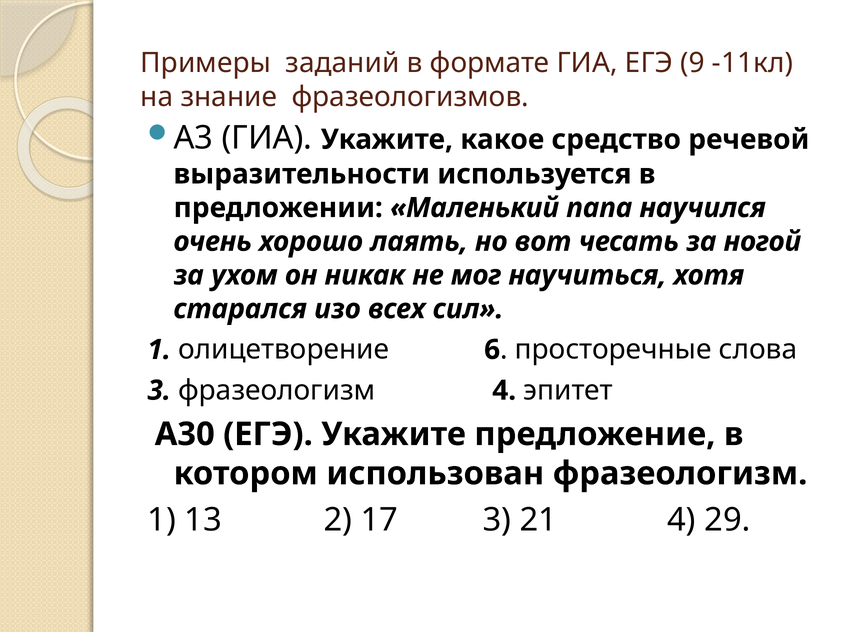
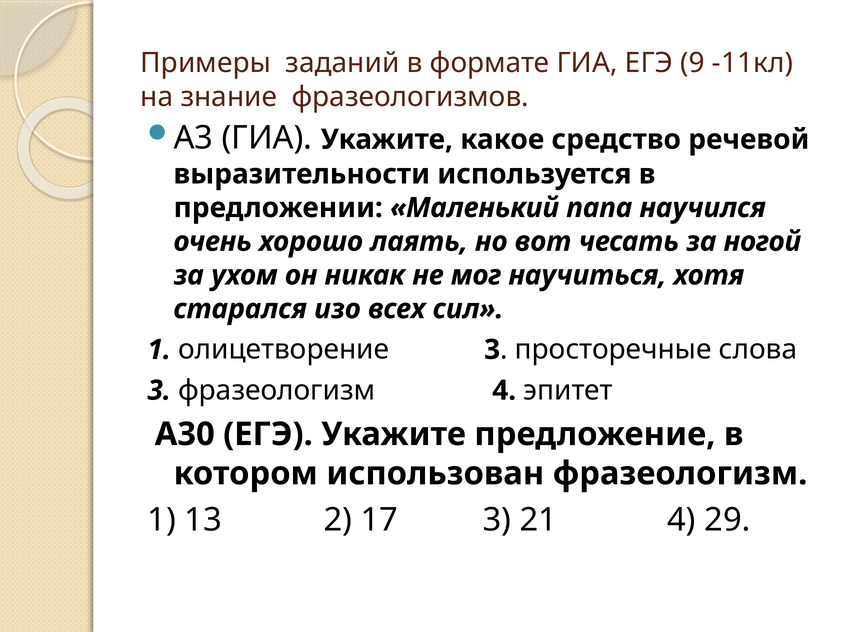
олицетворение 6: 6 -> 3 (492, 349)
